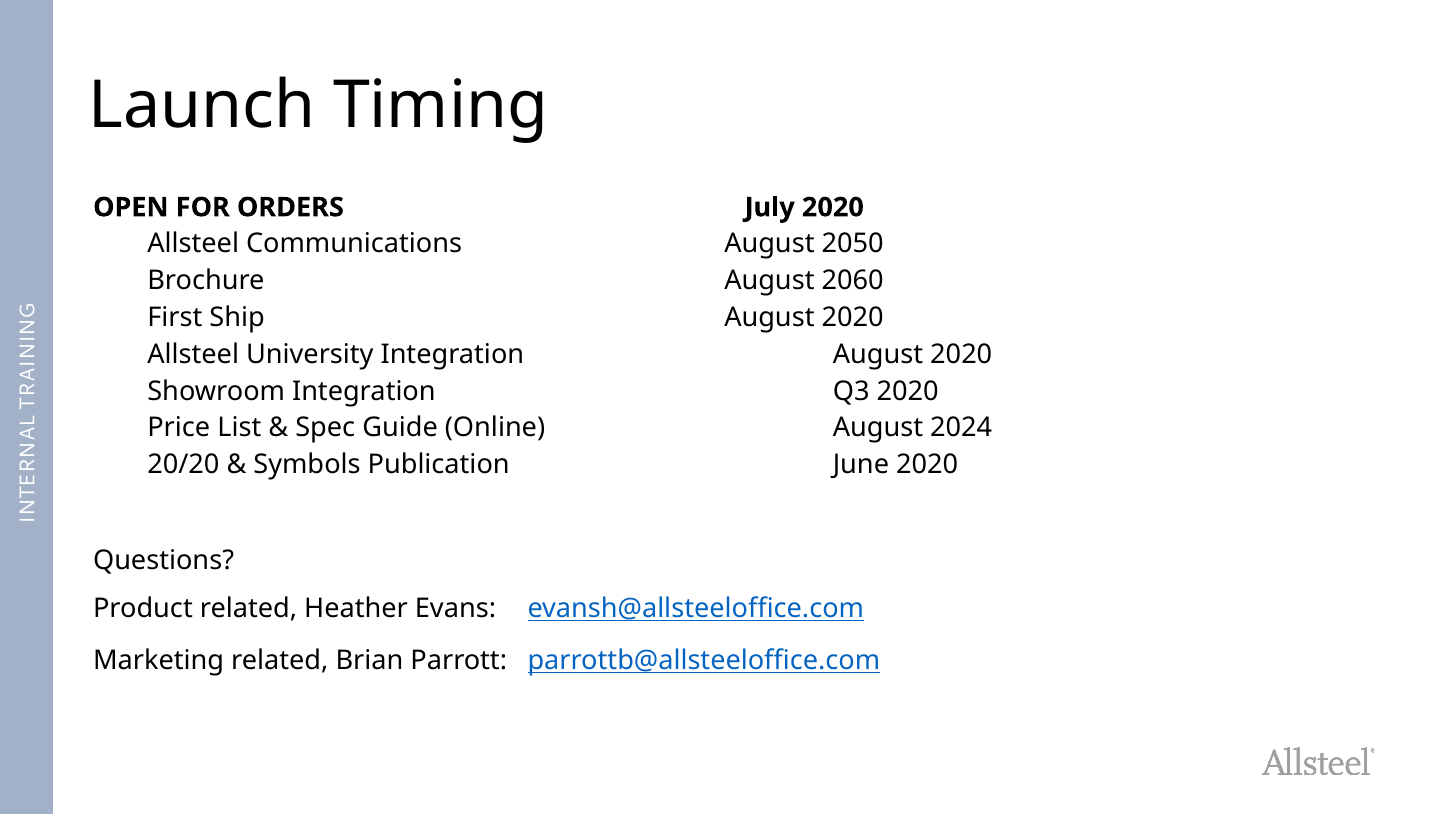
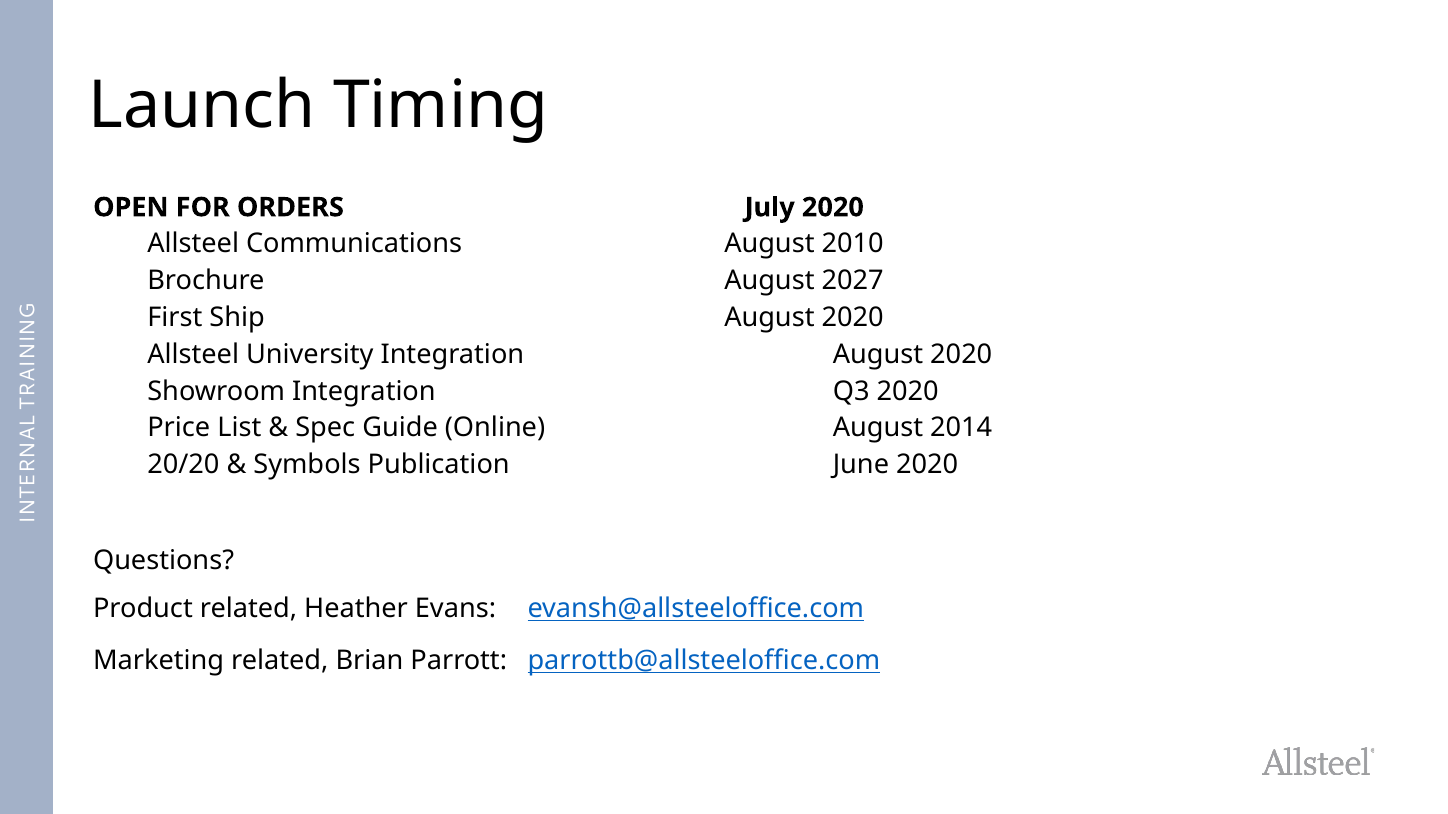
2050: 2050 -> 2010 (853, 244)
2060: 2060 -> 2027 (853, 281)
2024: 2024 -> 2014 (961, 428)
